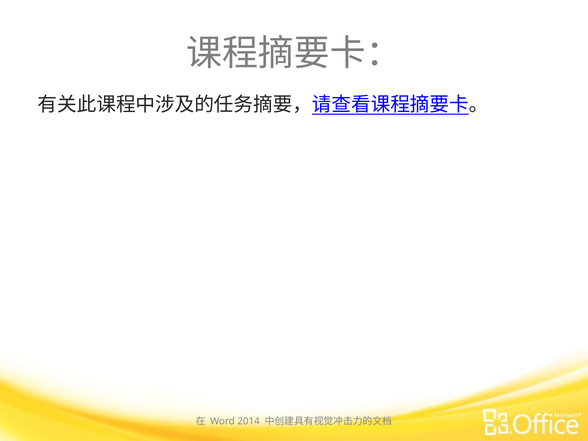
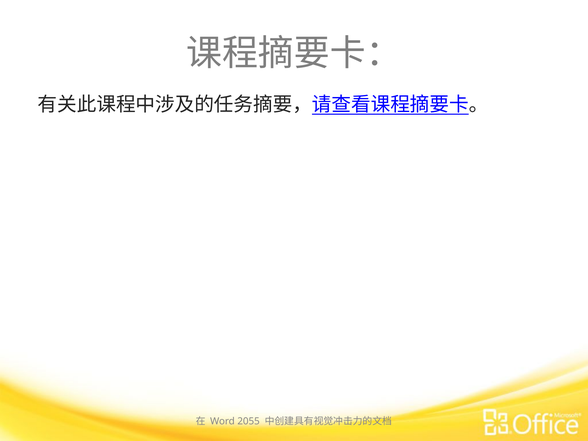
2014: 2014 -> 2055 (249, 421)
